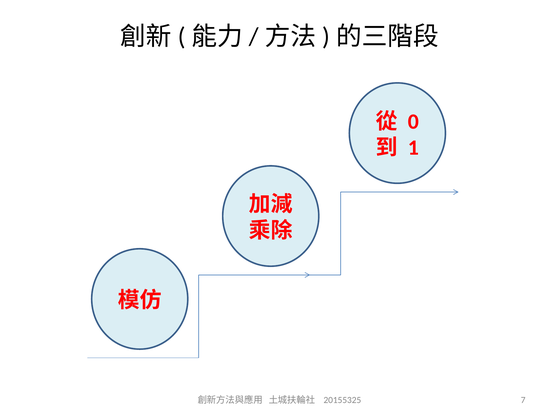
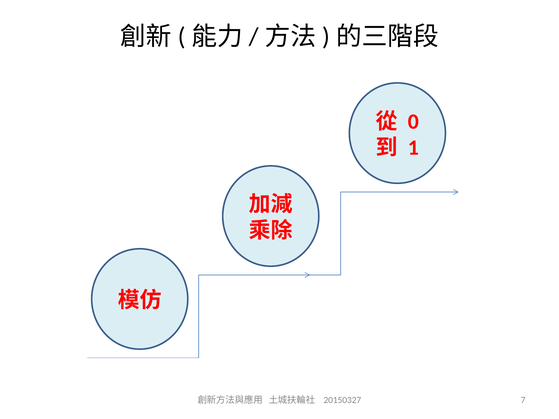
20155325: 20155325 -> 20150327 (342, 400)
